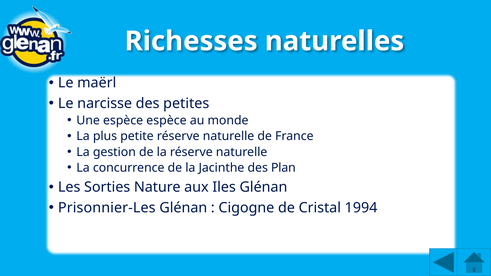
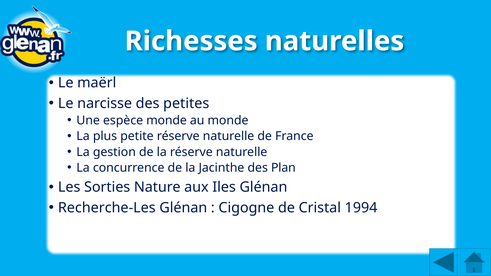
espèce espèce: espèce -> monde (167, 120)
Prisonnier-Les: Prisonnier-Les -> Recherche-Les (107, 208)
